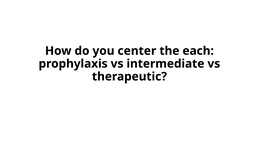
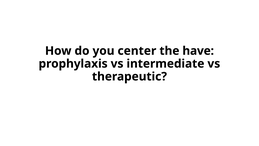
each: each -> have (198, 51)
